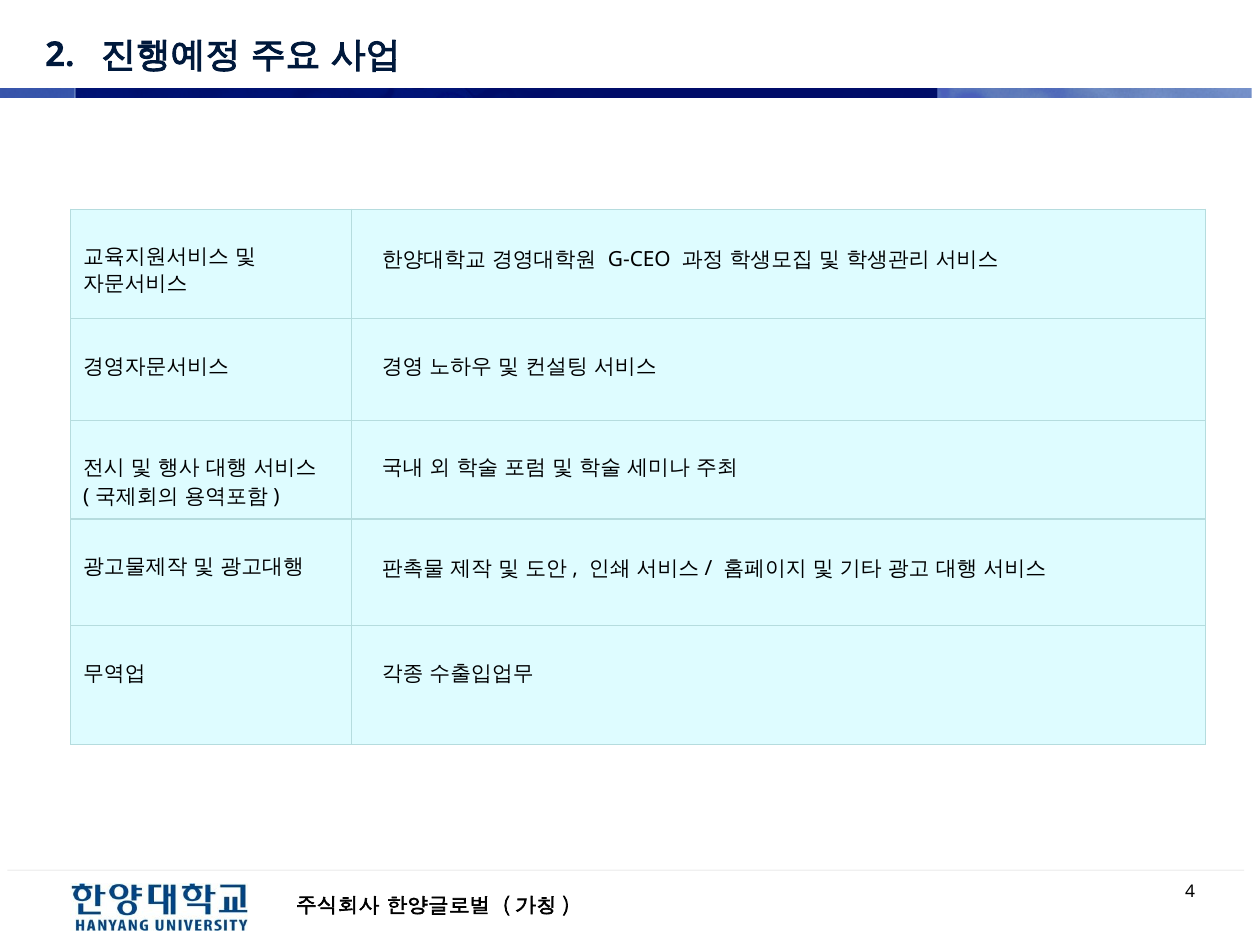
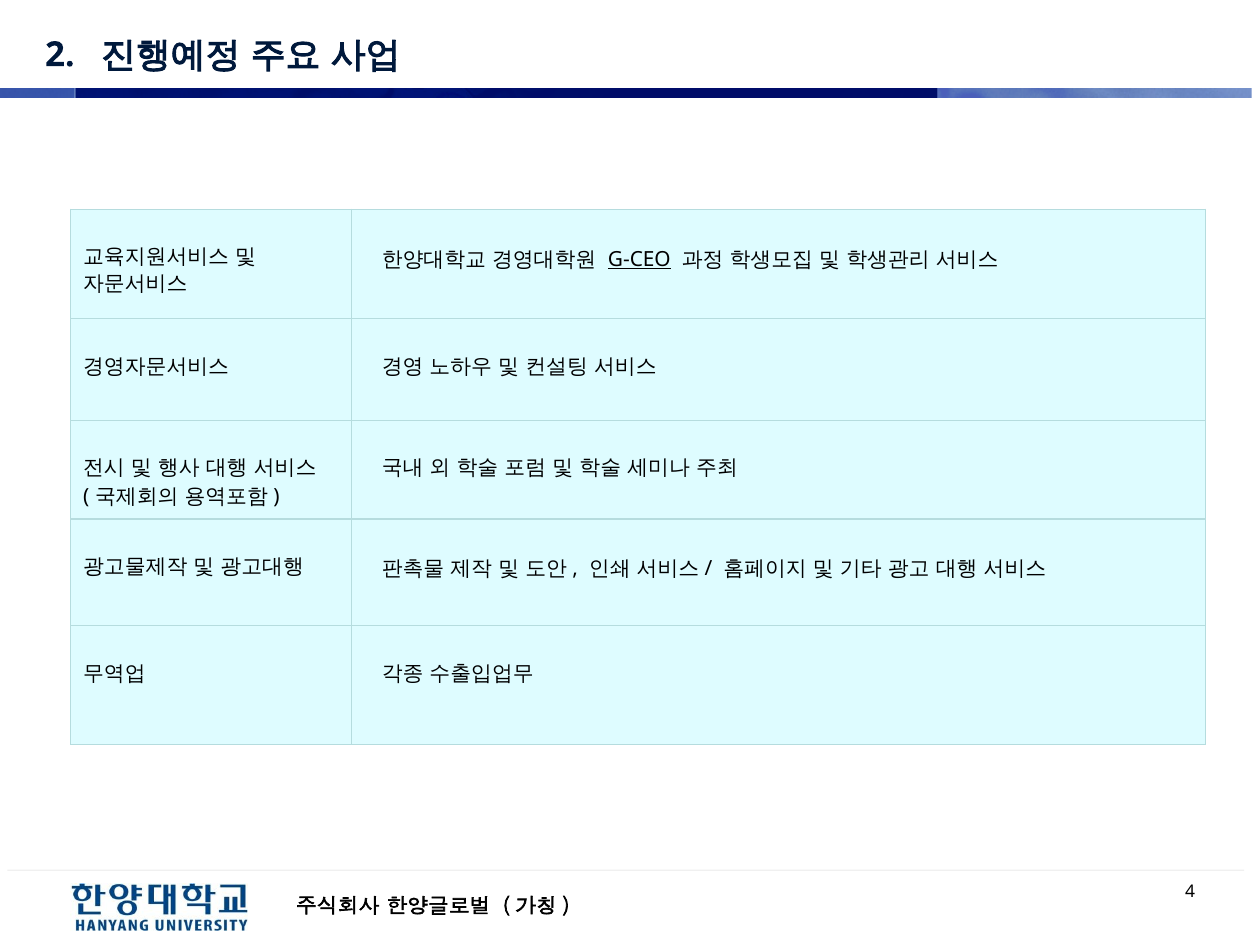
G-CEO underline: none -> present (639, 259)
